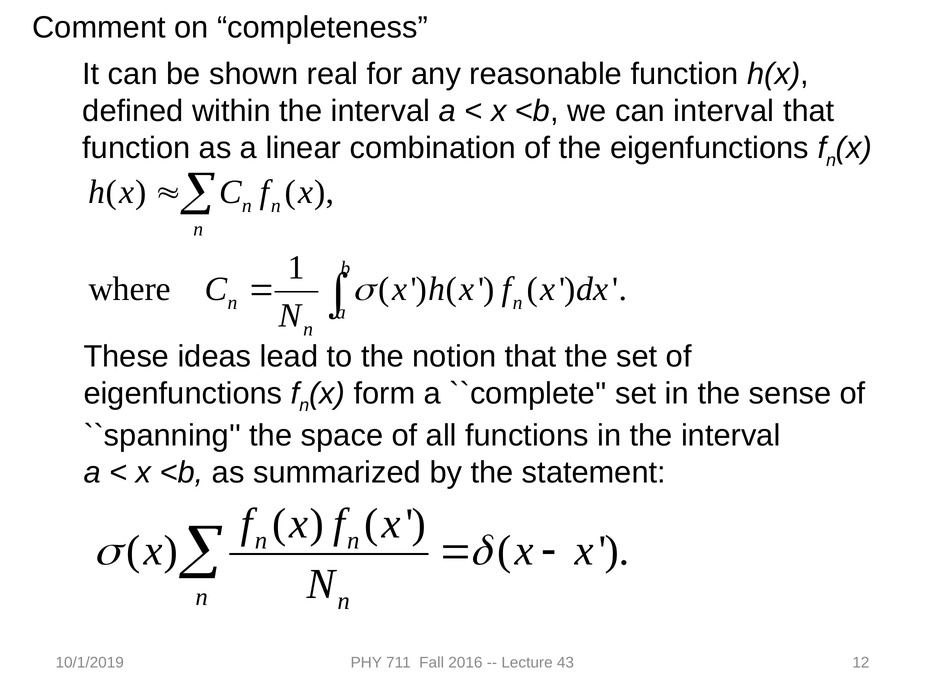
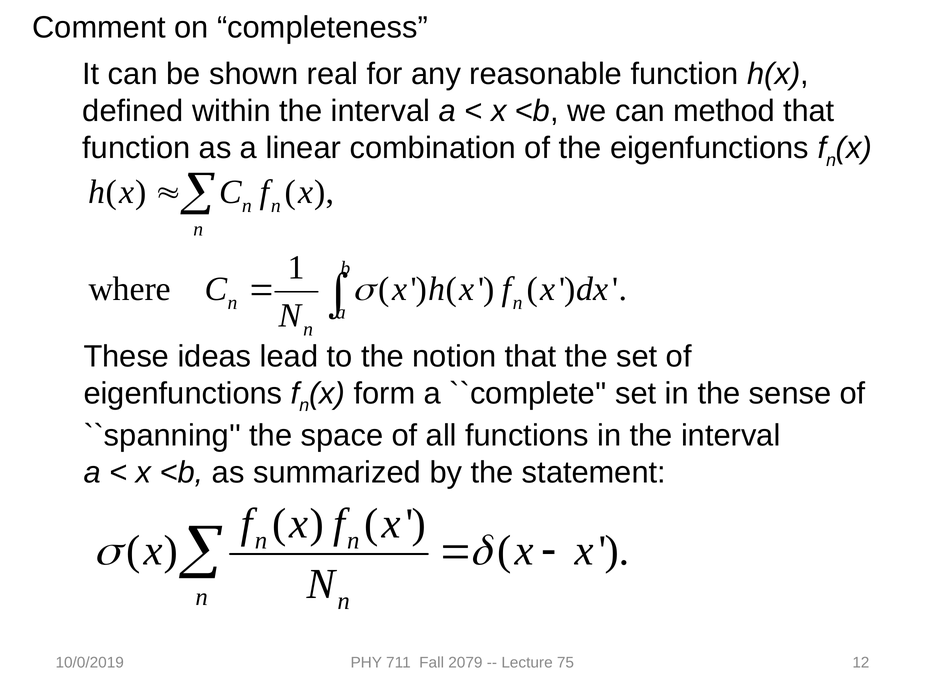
can interval: interval -> method (724, 111)
10/1/2019: 10/1/2019 -> 10/0/2019 (90, 663)
2016: 2016 -> 2079 (465, 663)
43: 43 -> 75 (565, 663)
